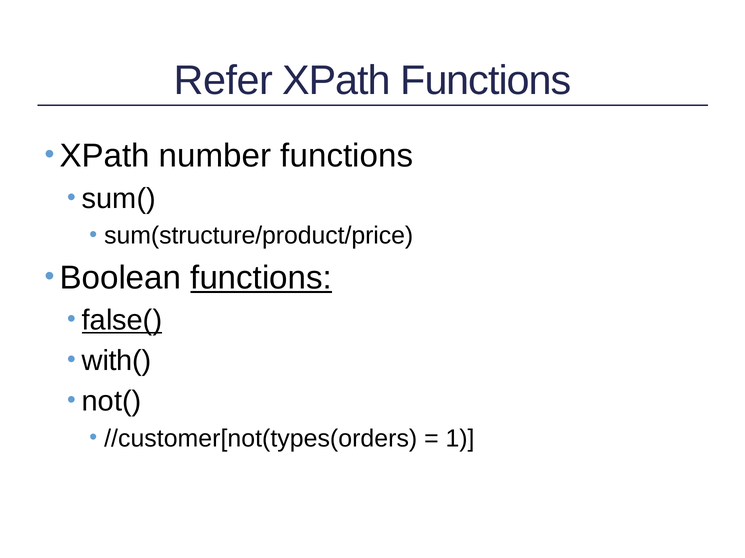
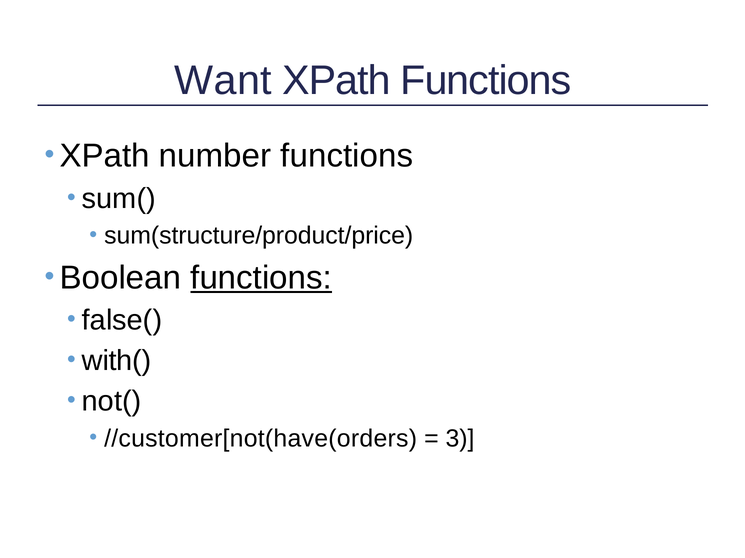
Refer: Refer -> Want (223, 80)
false( underline: present -> none (122, 321)
//customer[not(types(orders: //customer[not(types(orders -> //customer[not(have(orders (261, 439)
1: 1 -> 3 (460, 439)
